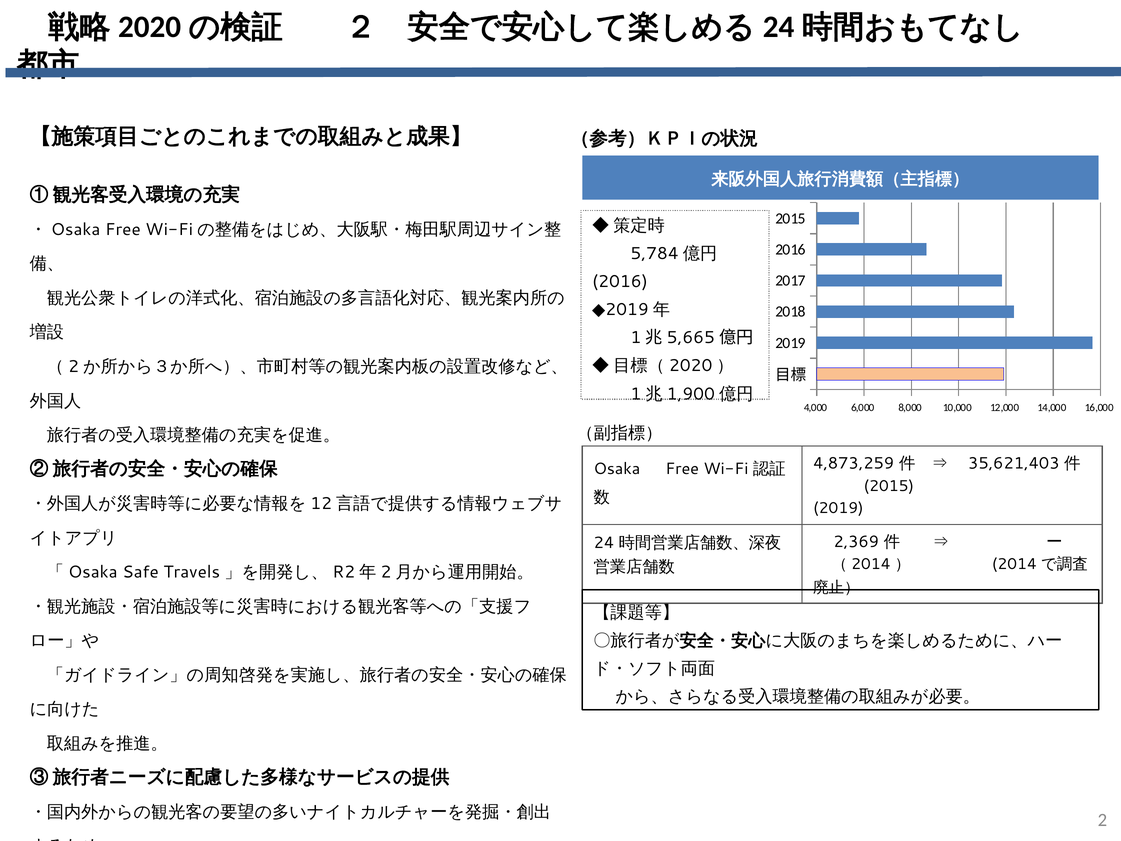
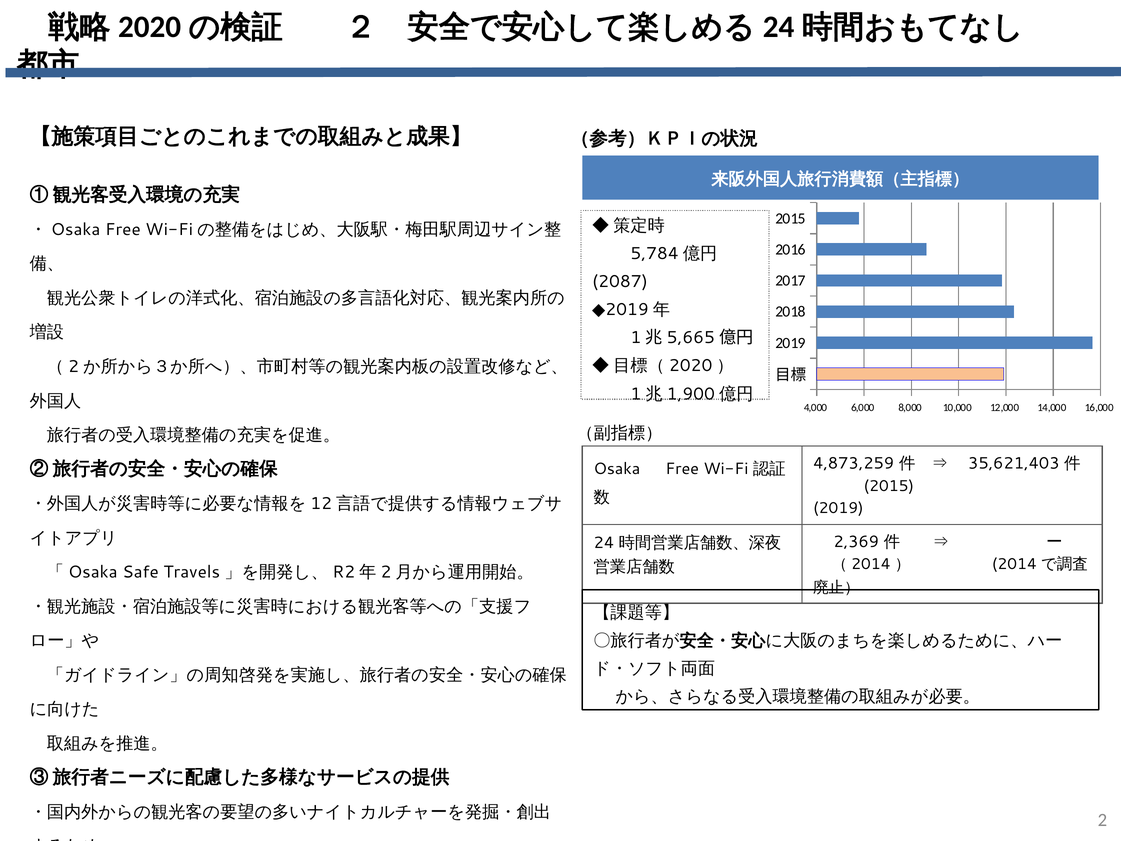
2016: 2016 -> 2087 (620, 282)
